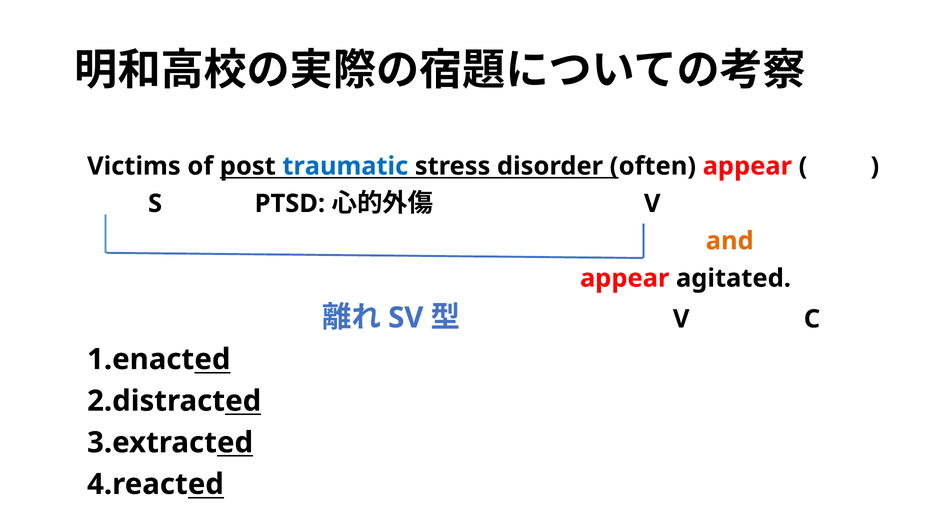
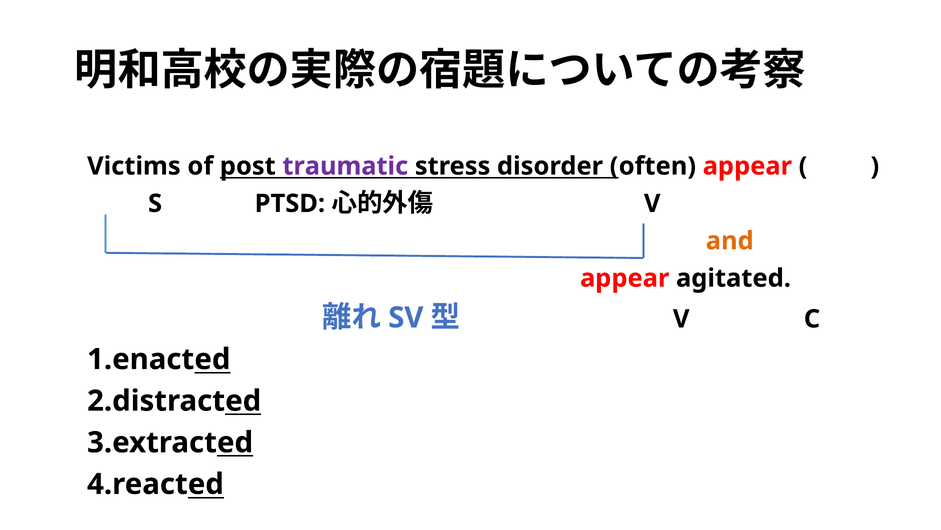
traumatic colour: blue -> purple (345, 166)
